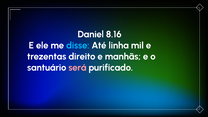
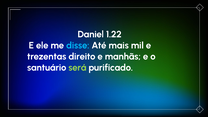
8.16: 8.16 -> 1.22 (114, 34)
linha: linha -> mais (119, 45)
será colour: pink -> light green (77, 68)
